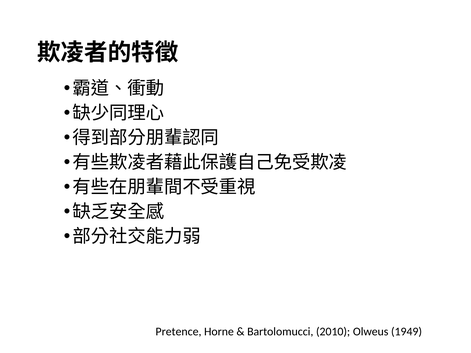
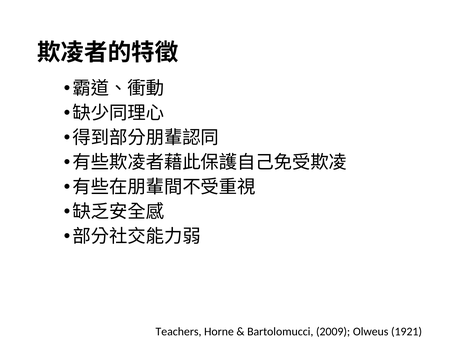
Pretence: Pretence -> Teachers (179, 332)
2010: 2010 -> 2009 (333, 332)
1949: 1949 -> 1921 (407, 332)
